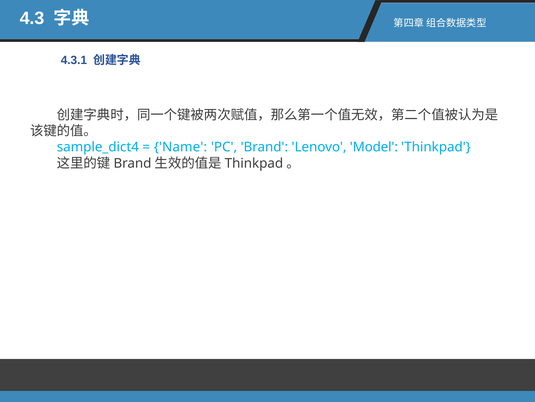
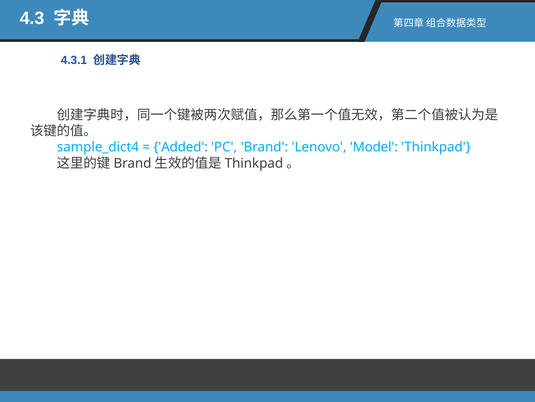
Name: Name -> Added (181, 147)
